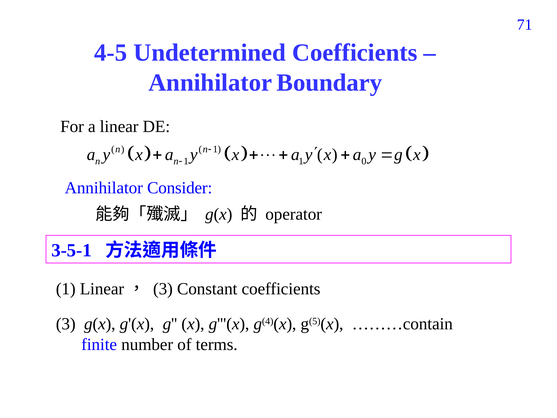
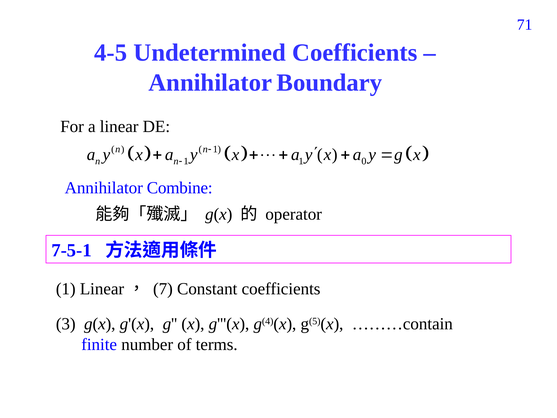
Consider: Consider -> Combine (180, 188)
3-5-1: 3-5-1 -> 7-5-1 (72, 250)
Linear， 3: 3 -> 7 (163, 289)
